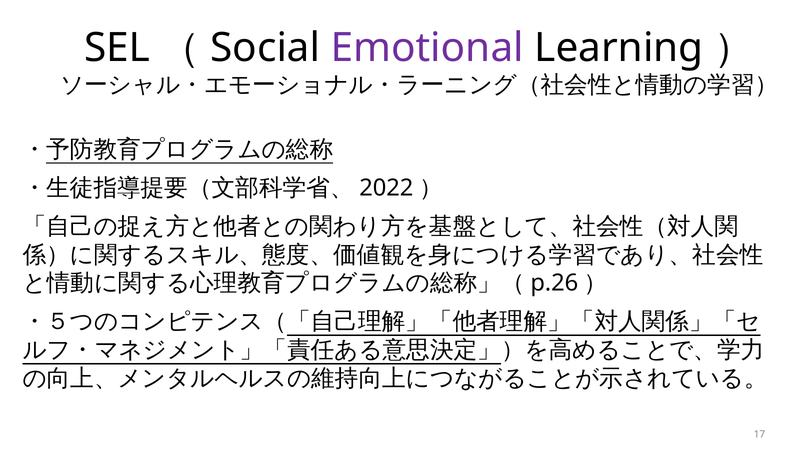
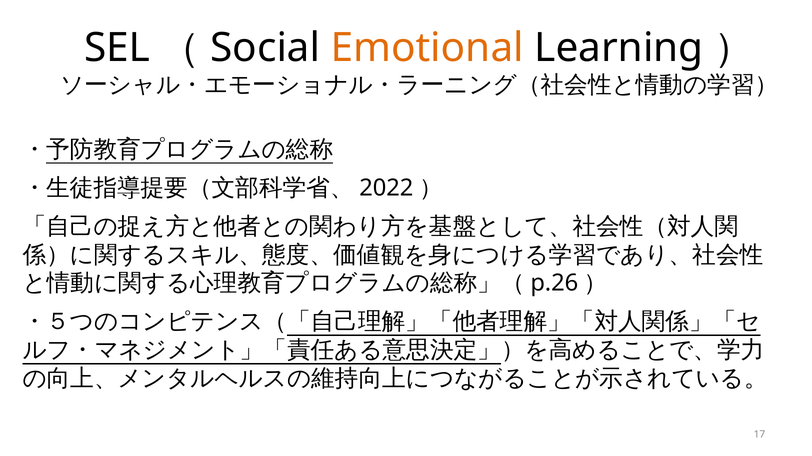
Emotional colour: purple -> orange (427, 48)
